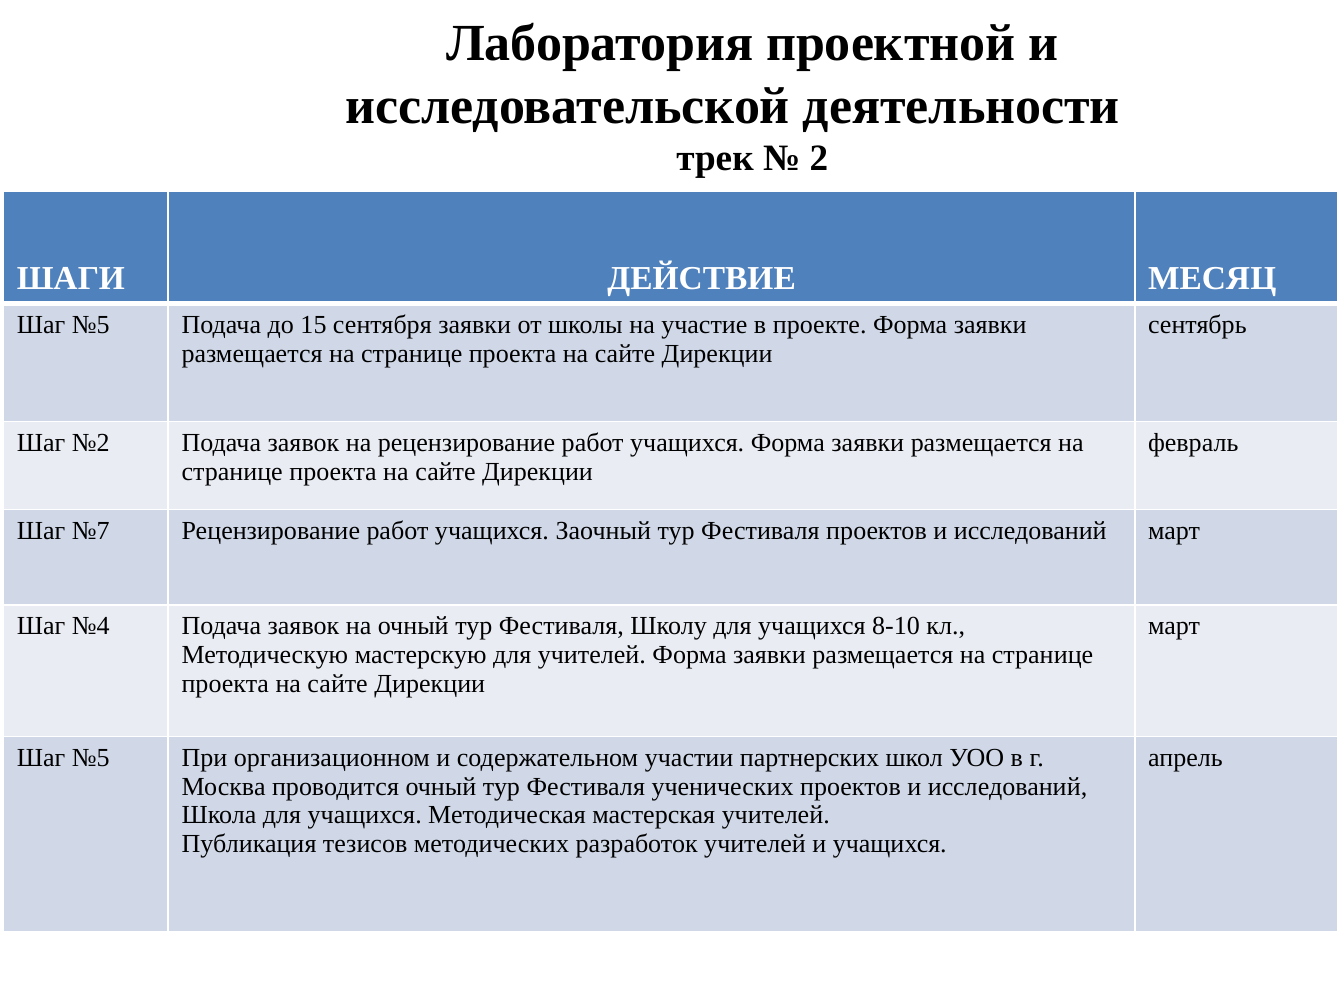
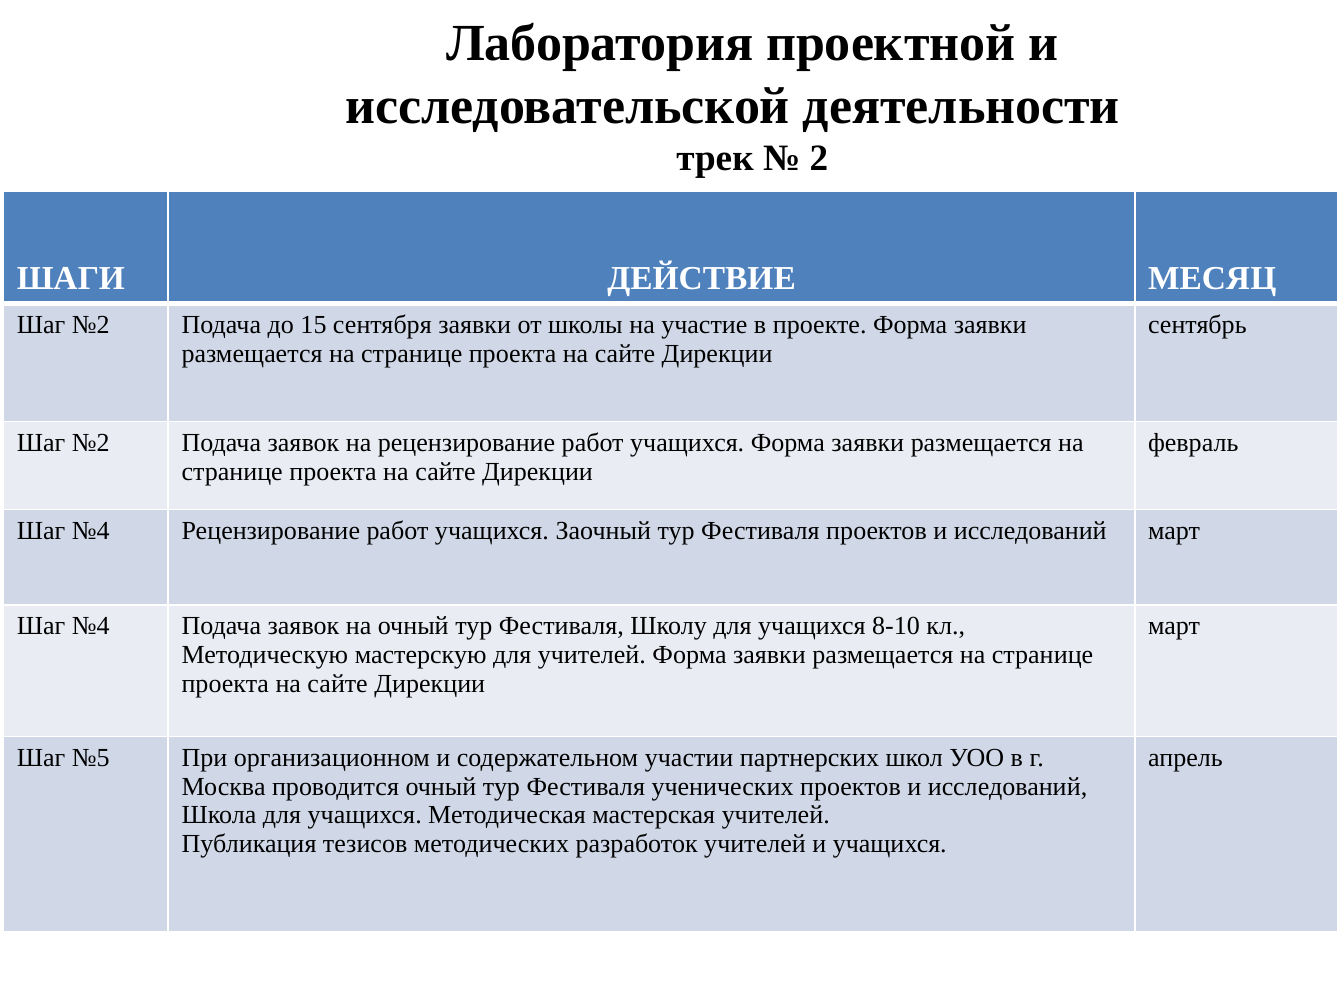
№5: №5 -> №2 (91, 325)
№7: №7 -> №4 (91, 531)
